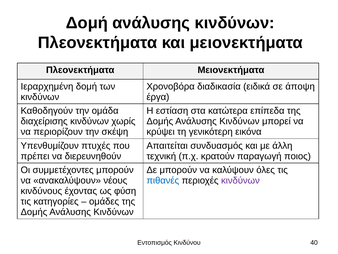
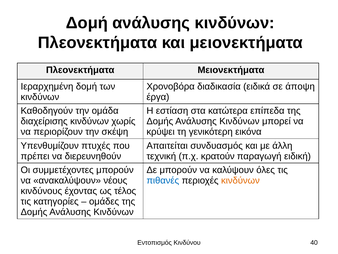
ποιος: ποιος -> ειδική (297, 156)
κινδύνων colour: purple -> orange (240, 180)
φύση: φύση -> τέλος (125, 191)
